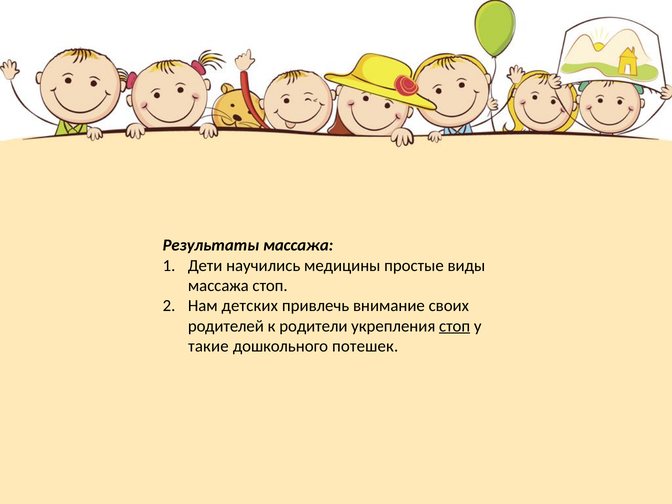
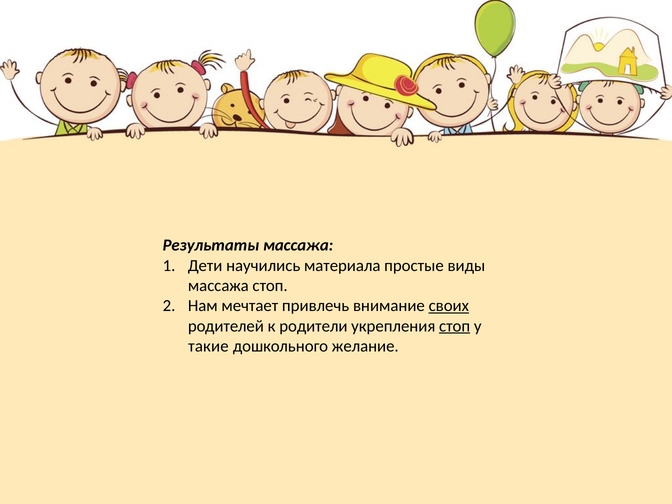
медицины: медицины -> материала (342, 266)
детских: детских -> мечтает (250, 306)
своих underline: none -> present (449, 306)
потешек: потешек -> желание (365, 346)
